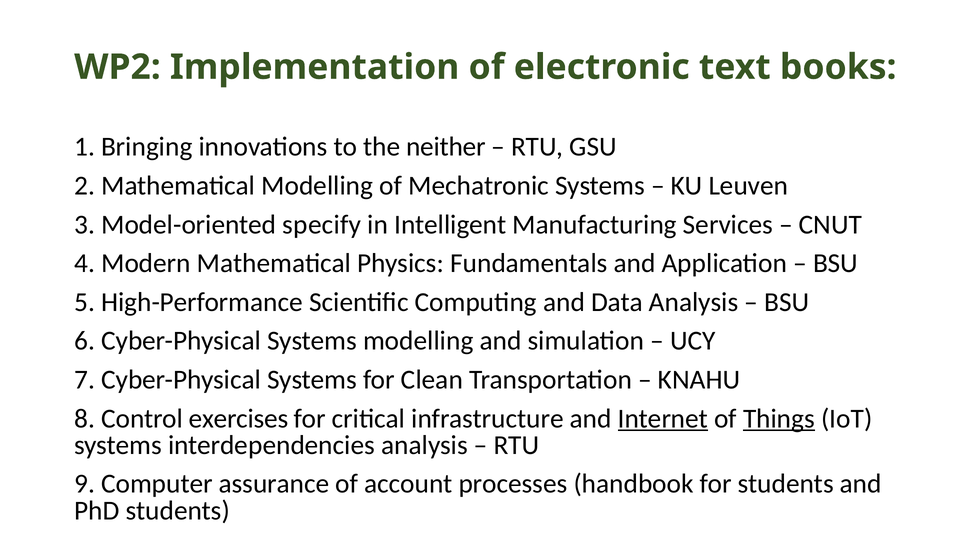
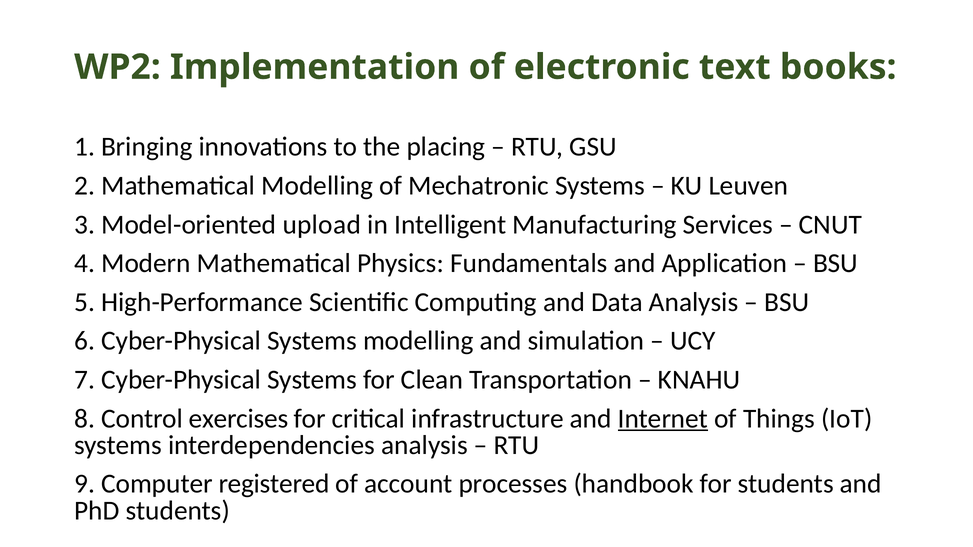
neither: neither -> placing (446, 147)
specify: specify -> upload (322, 225)
Things underline: present -> none (779, 419)
assurance: assurance -> registered (274, 484)
